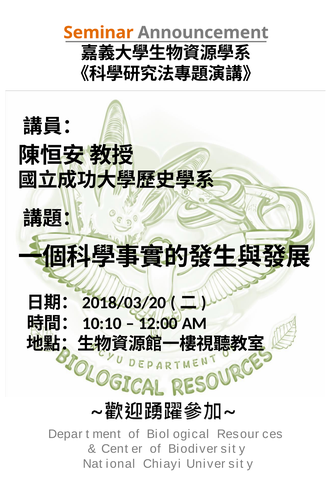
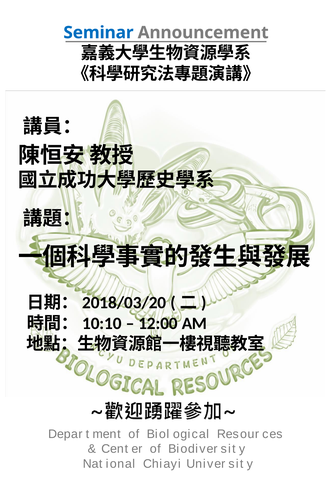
Seminar colour: orange -> blue (98, 33)
